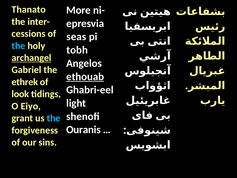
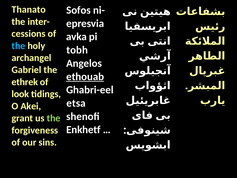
More: More -> Sofos (78, 10)
seas: seas -> avka (76, 37)
archangel underline: present -> none (32, 58)
light: light -> etsa (76, 103)
Eiyo: Eiyo -> Akei (31, 106)
the colour: light blue -> light green (54, 118)
Ouranis: Ouranis -> Enkhetf (83, 130)
